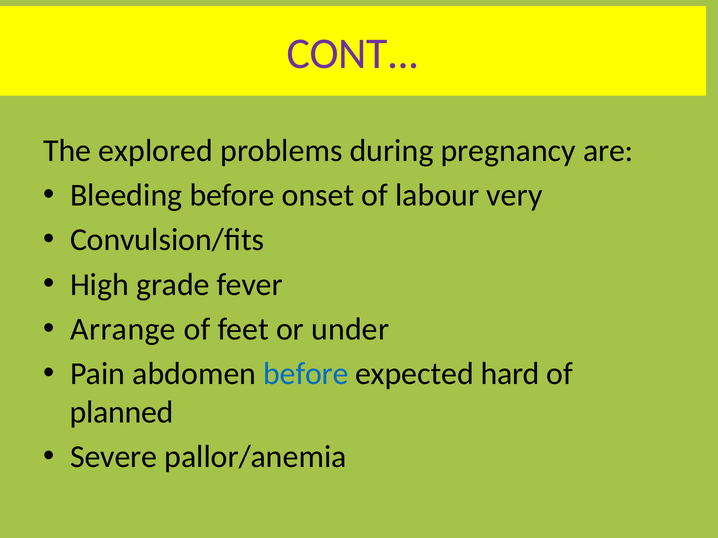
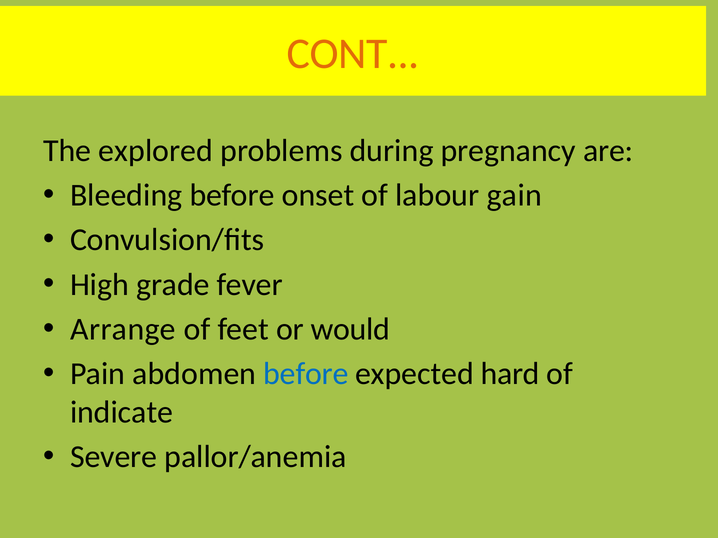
CONT colour: purple -> orange (353, 54)
very: very -> gain (514, 195)
under: under -> would (350, 330)
planned: planned -> indicate (122, 413)
